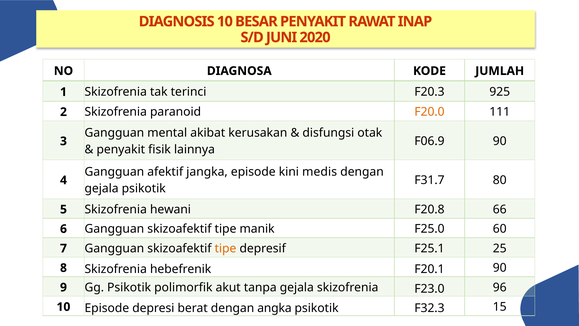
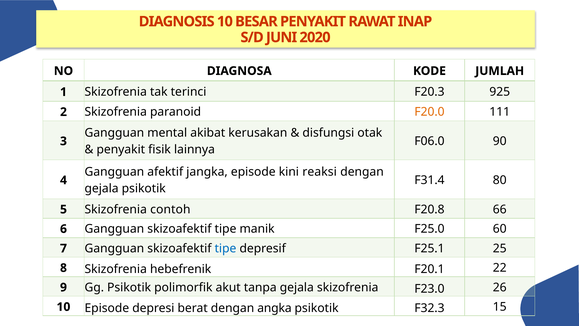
F06.9: F06.9 -> F06.0 (429, 141)
medis: medis -> reaksi (320, 172)
F31.7: F31.7 -> F31.4 (429, 180)
hewani: hewani -> contoh (170, 209)
tipe colour: orange -> blue (225, 248)
90: 90 -> 22 (500, 268)
96: 96 -> 26 (500, 287)
